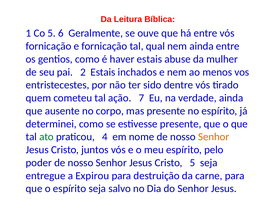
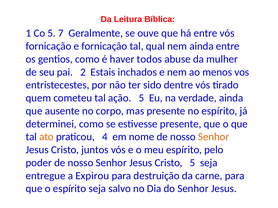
6: 6 -> 7 (61, 33)
haver estais: estais -> todos (149, 59)
ação 7: 7 -> 5 (141, 98)
ato colour: green -> orange (46, 137)
